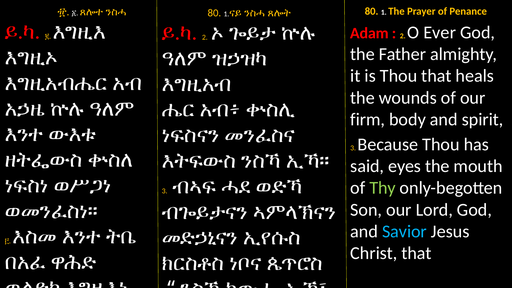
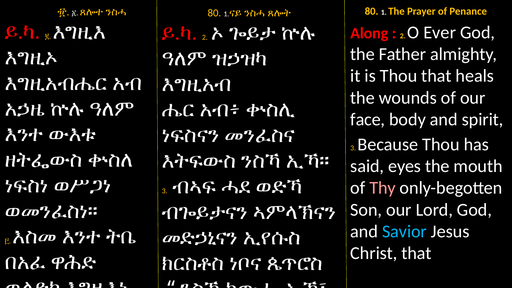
Adam: Adam -> Along (369, 33)
firm: firm -> face (368, 119)
Thy colour: light green -> pink (383, 188)
